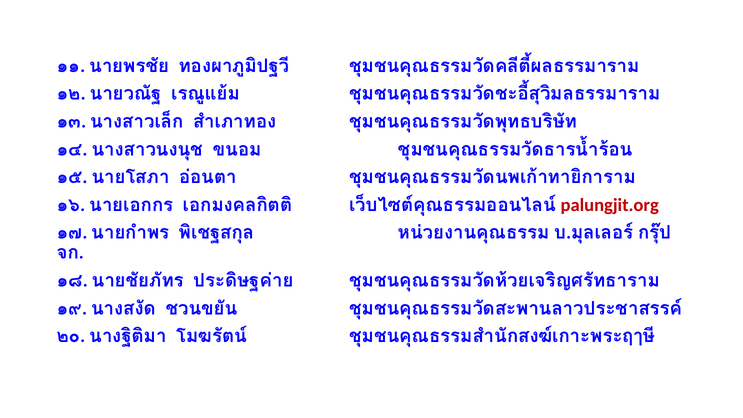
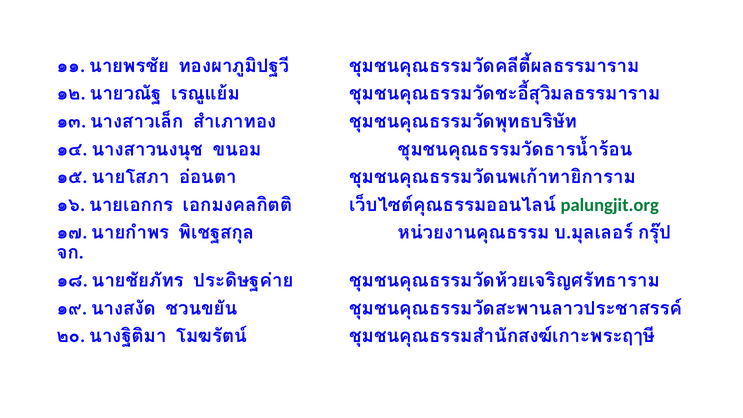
palungjit.org colour: red -> green (610, 205)
